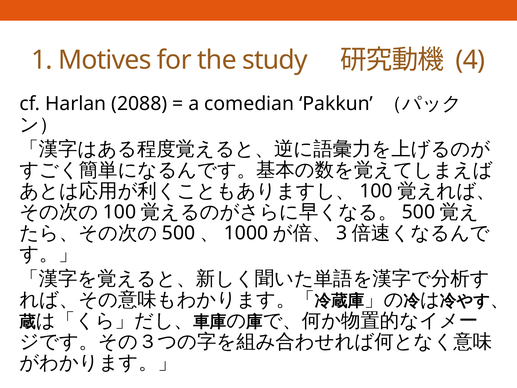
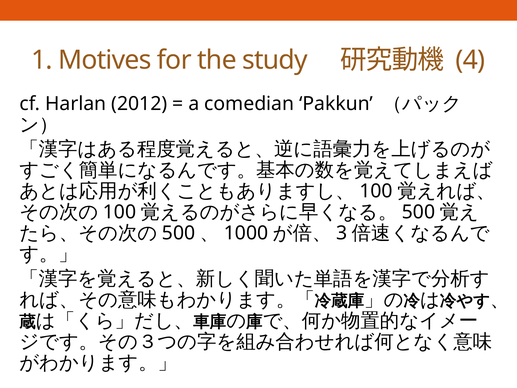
2088: 2088 -> 2012 (139, 104)
